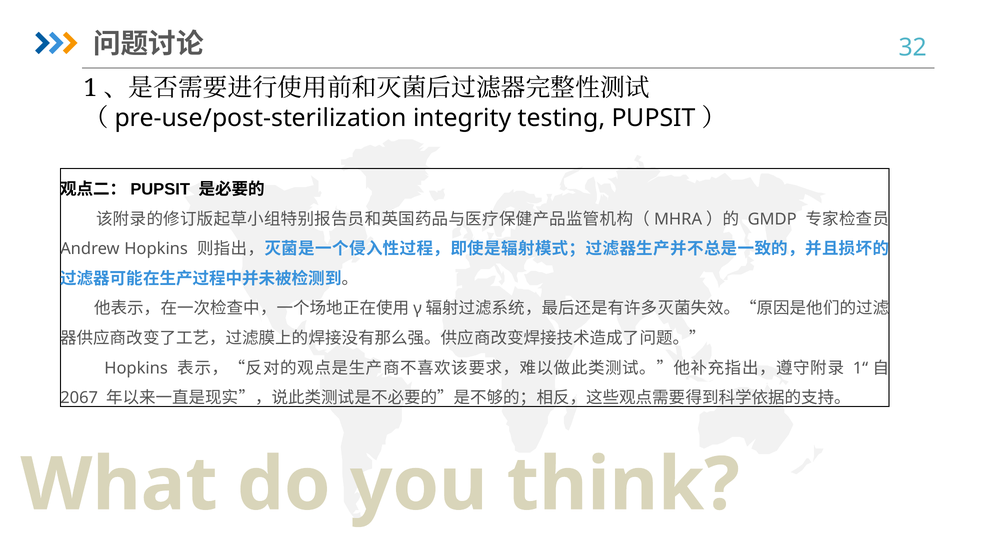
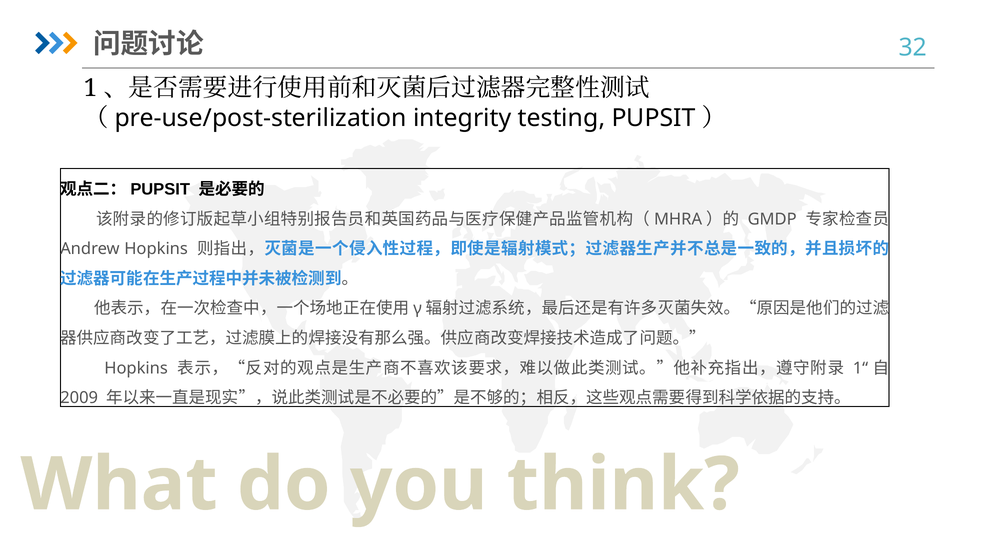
2067: 2067 -> 2009 (79, 398)
